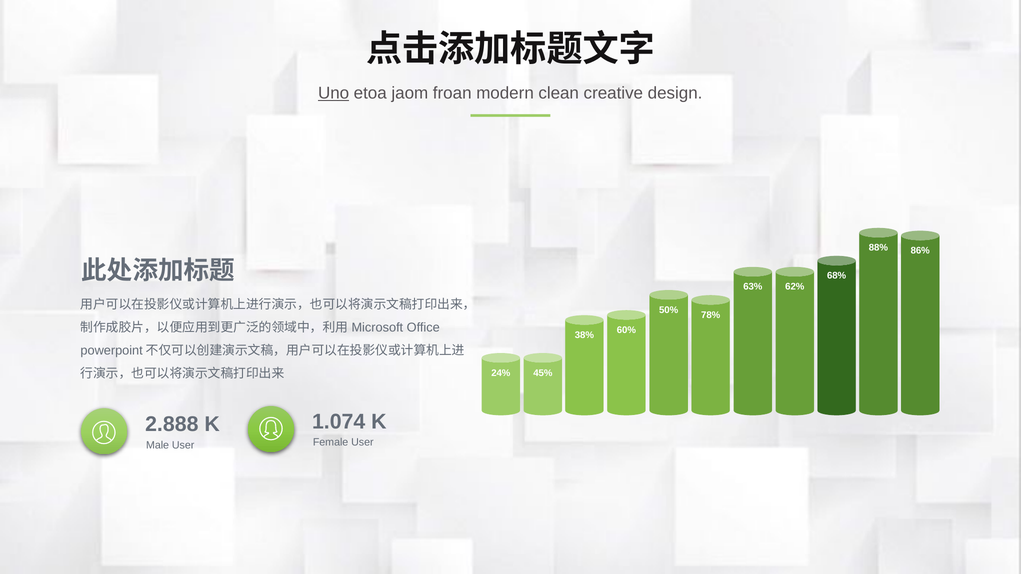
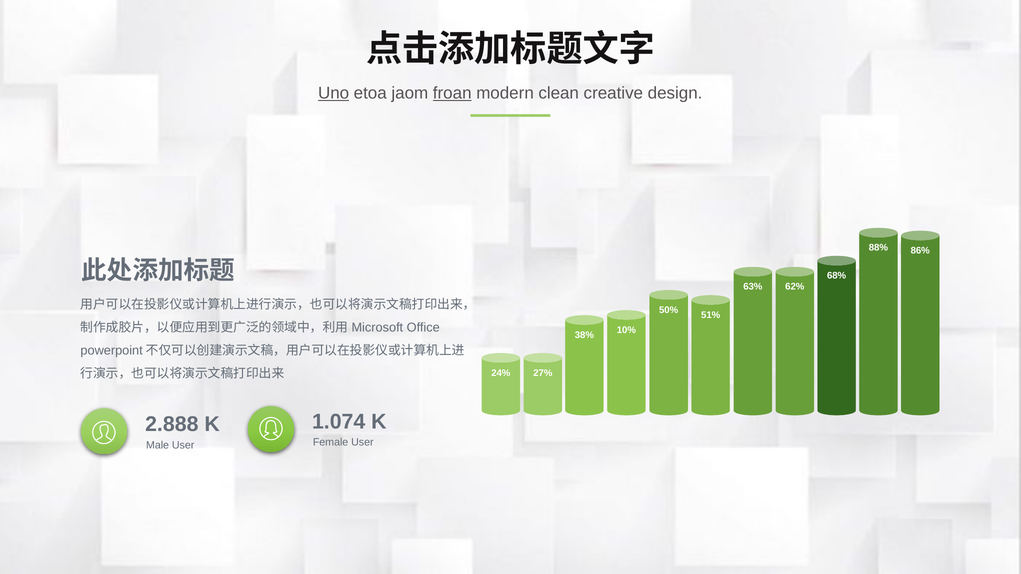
froan underline: none -> present (452, 93)
78%: 78% -> 51% (711, 315)
60%: 60% -> 10% (626, 330)
45%: 45% -> 27% (543, 373)
